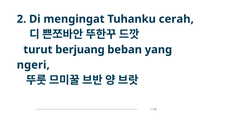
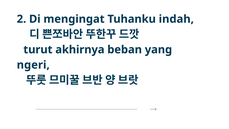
cerah: cerah -> indah (176, 19)
berjuang: berjuang -> akhirnya (80, 50)
